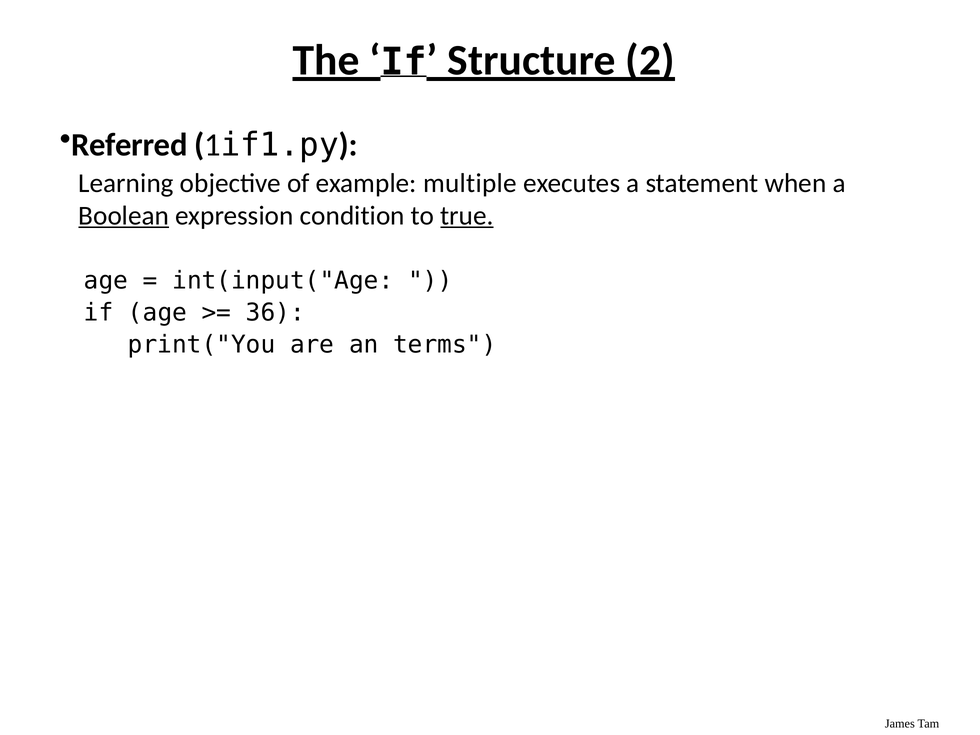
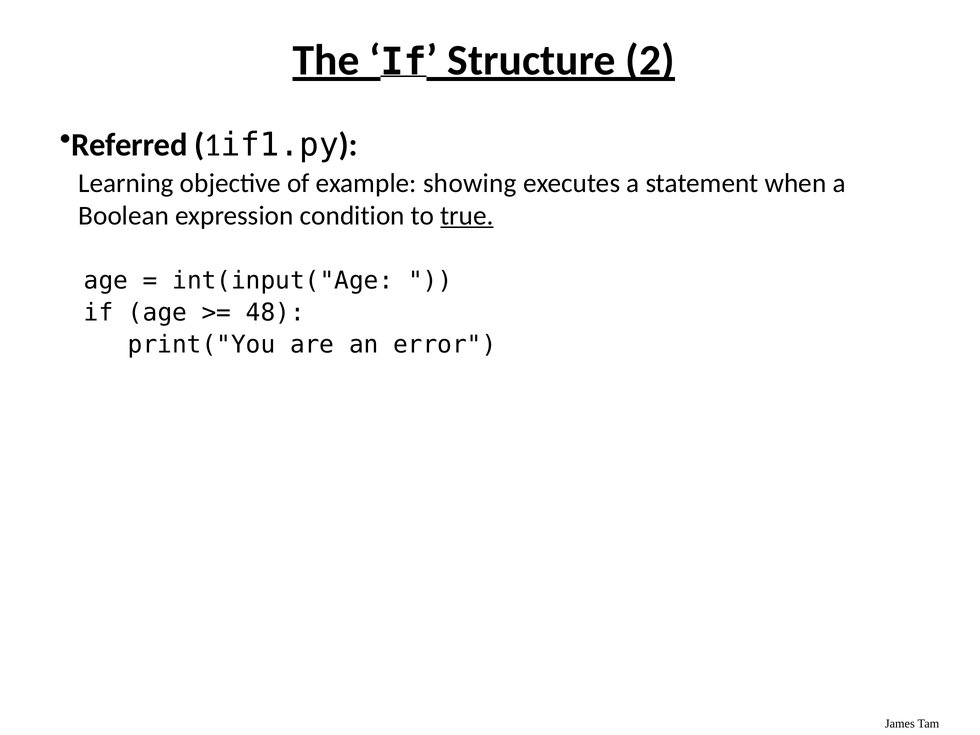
multiple: multiple -> showing (470, 183)
Boolean underline: present -> none (124, 216)
36: 36 -> 48 (275, 313)
terms: terms -> error (445, 345)
